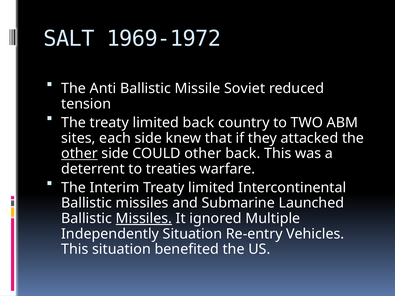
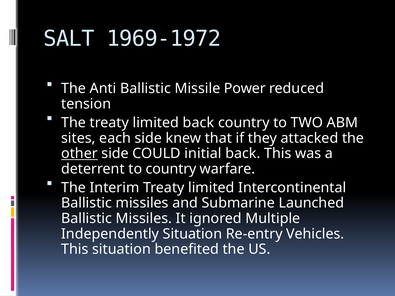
Soviet: Soviet -> Power (245, 89)
COULD other: other -> initial (203, 154)
to treaties: treaties -> country (171, 169)
Missiles underline: present -> none (144, 219)
